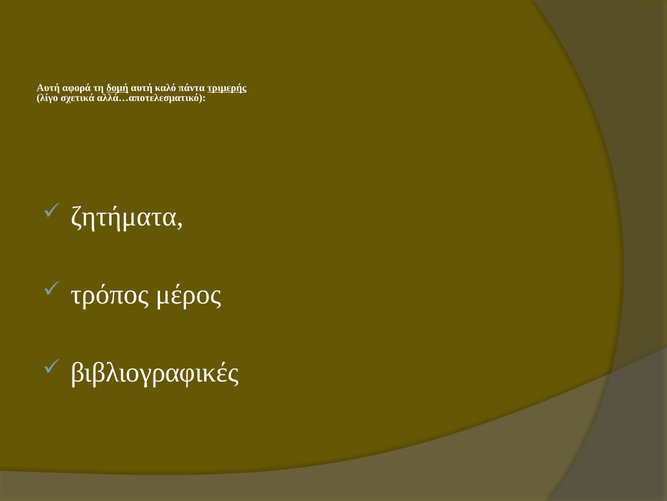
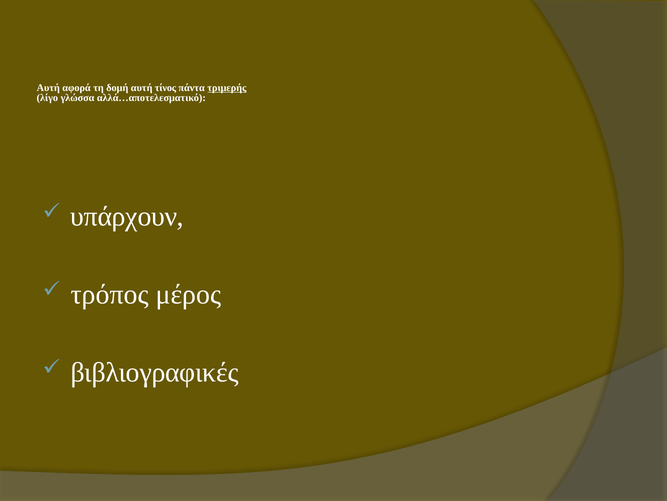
δομή underline: present -> none (117, 88)
καλό: καλό -> τίνος (165, 88)
σχετικά: σχετικά -> γλώσσα (78, 98)
ζητήματα: ζητήματα -> υπάρχουν (127, 216)
